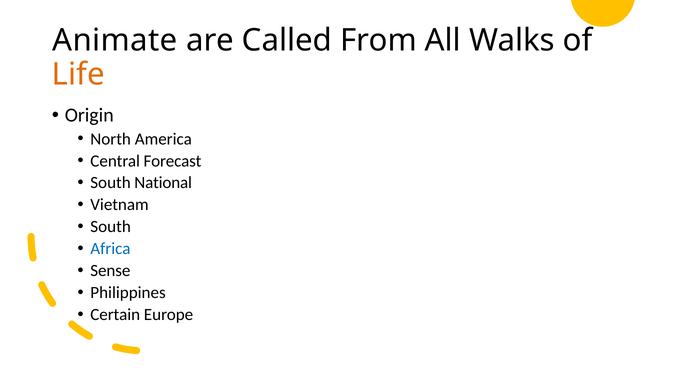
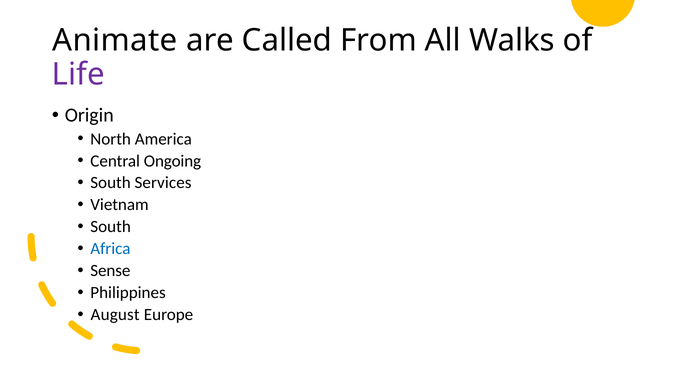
Life colour: orange -> purple (78, 74)
Forecast: Forecast -> Ongoing (172, 161)
National: National -> Services (163, 183)
Certain: Certain -> August (115, 314)
